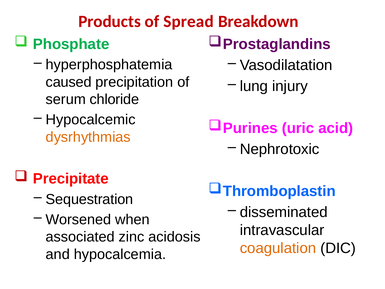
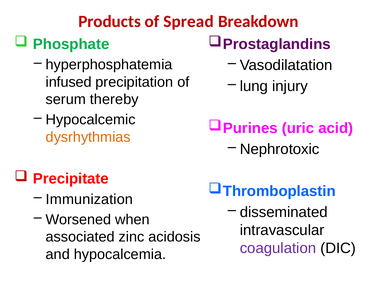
caused: caused -> infused (69, 82)
chloride: chloride -> thereby (114, 99)
Sequestration: Sequestration -> Immunization (89, 199)
coagulation colour: orange -> purple (278, 248)
